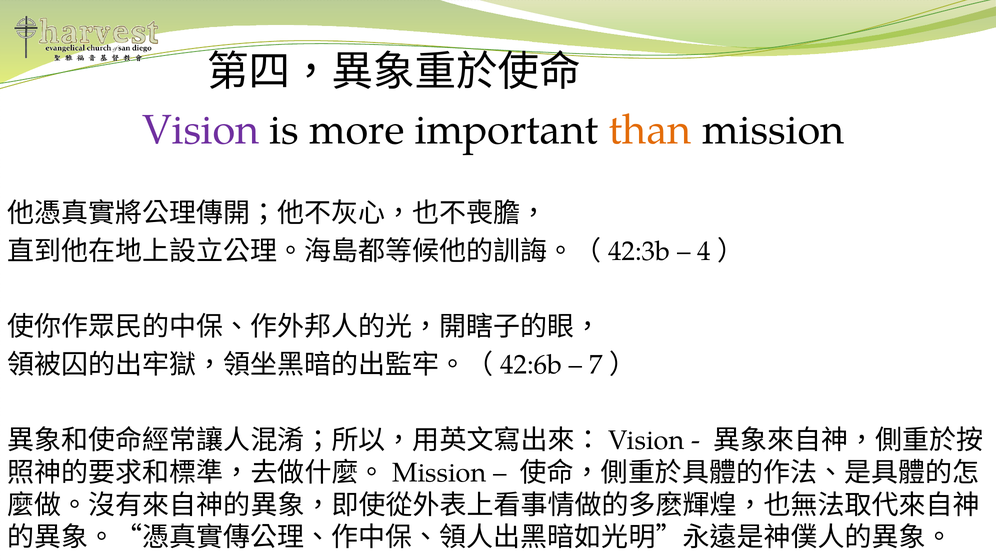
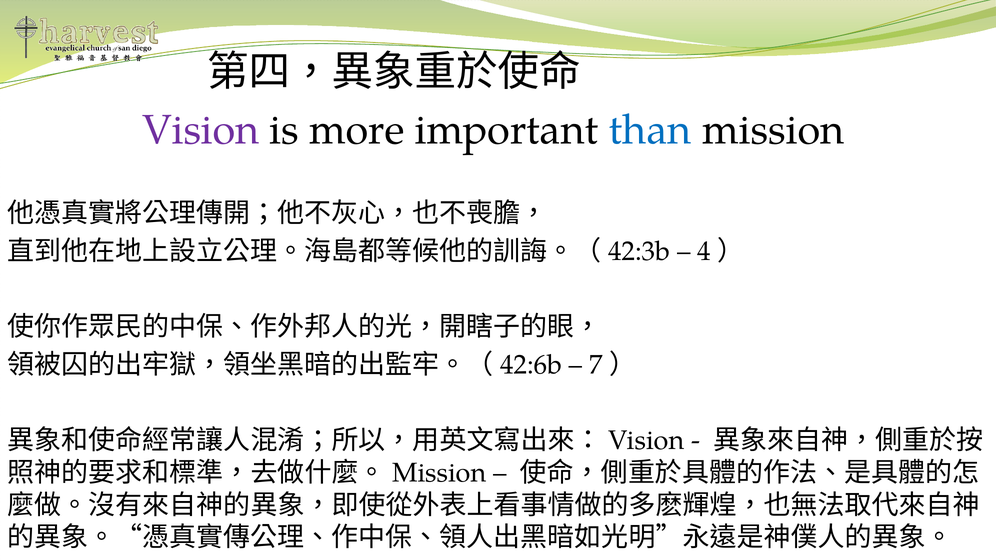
than colour: orange -> blue (650, 130)
